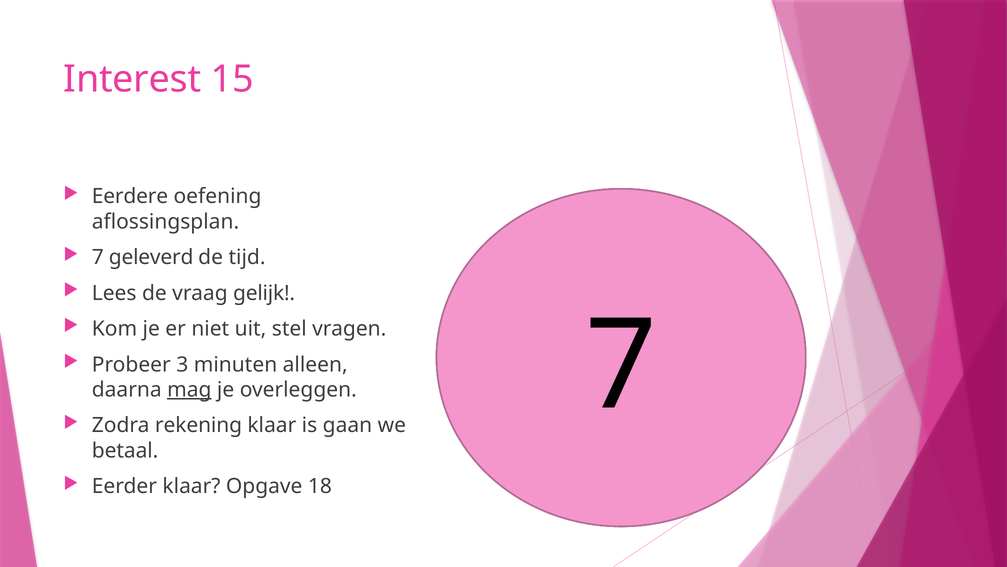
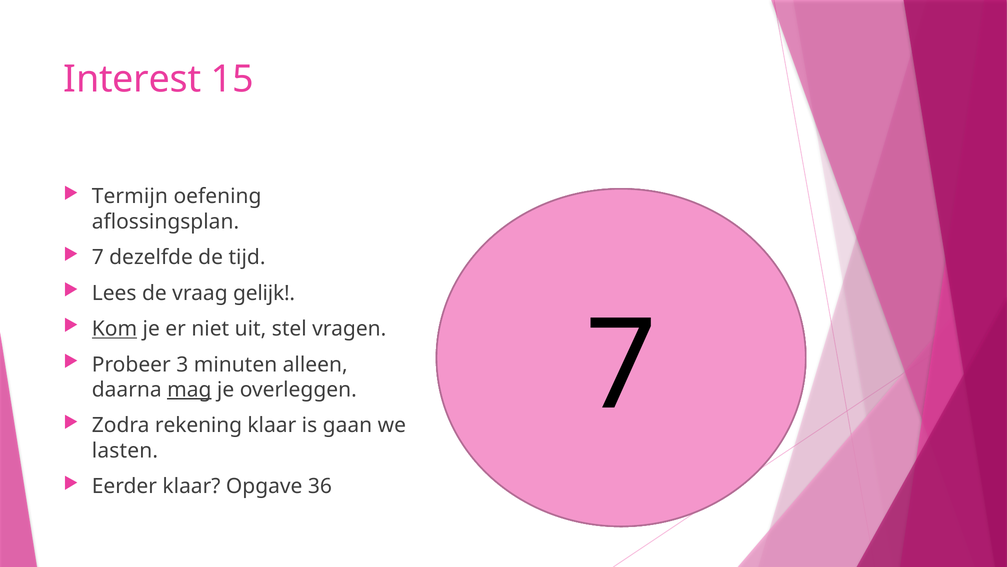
Eerdere: Eerdere -> Termijn (130, 196)
geleverd: geleverd -> dezelfde (151, 257)
Kom underline: none -> present (114, 329)
betaal: betaal -> lasten (125, 450)
18: 18 -> 36 (320, 486)
